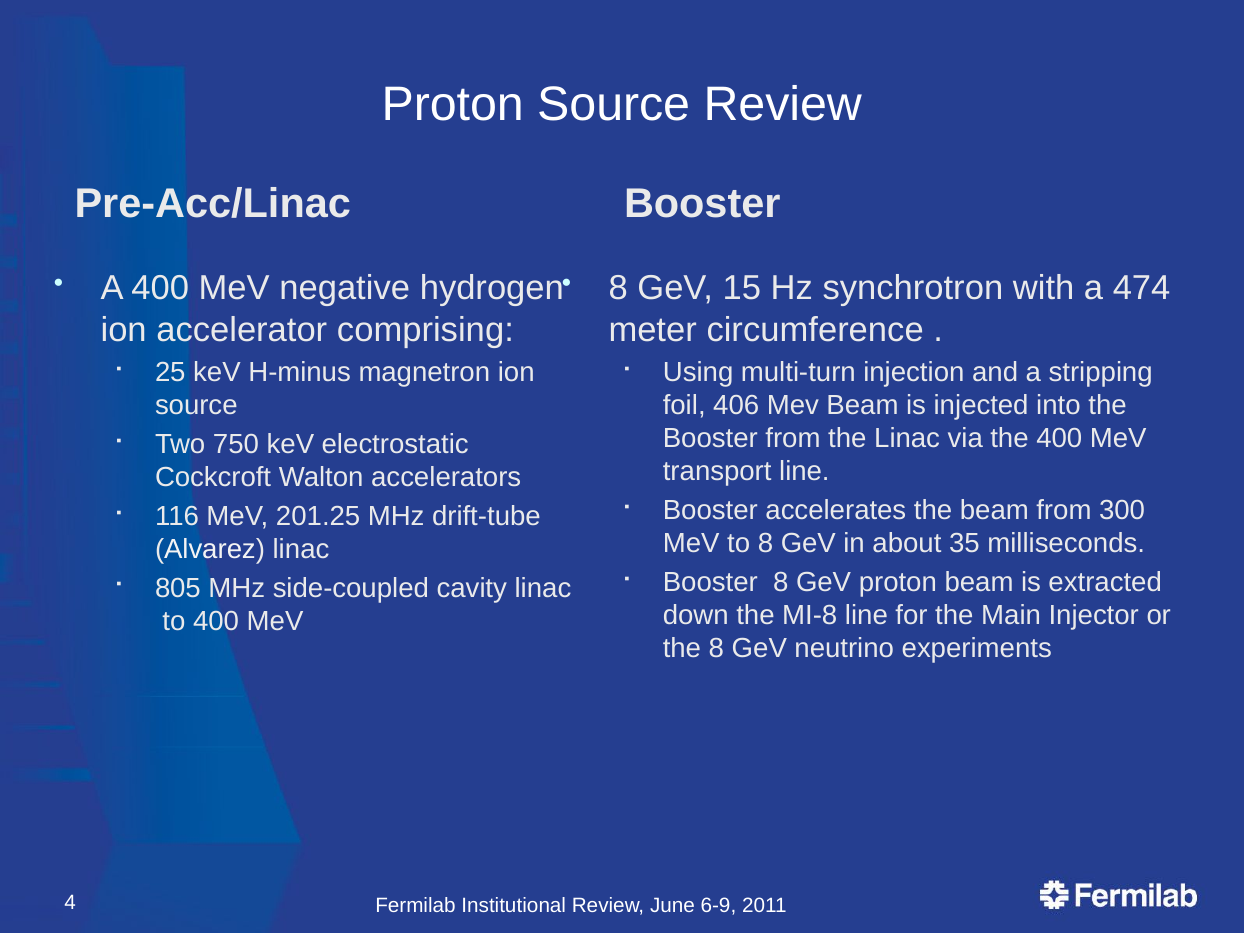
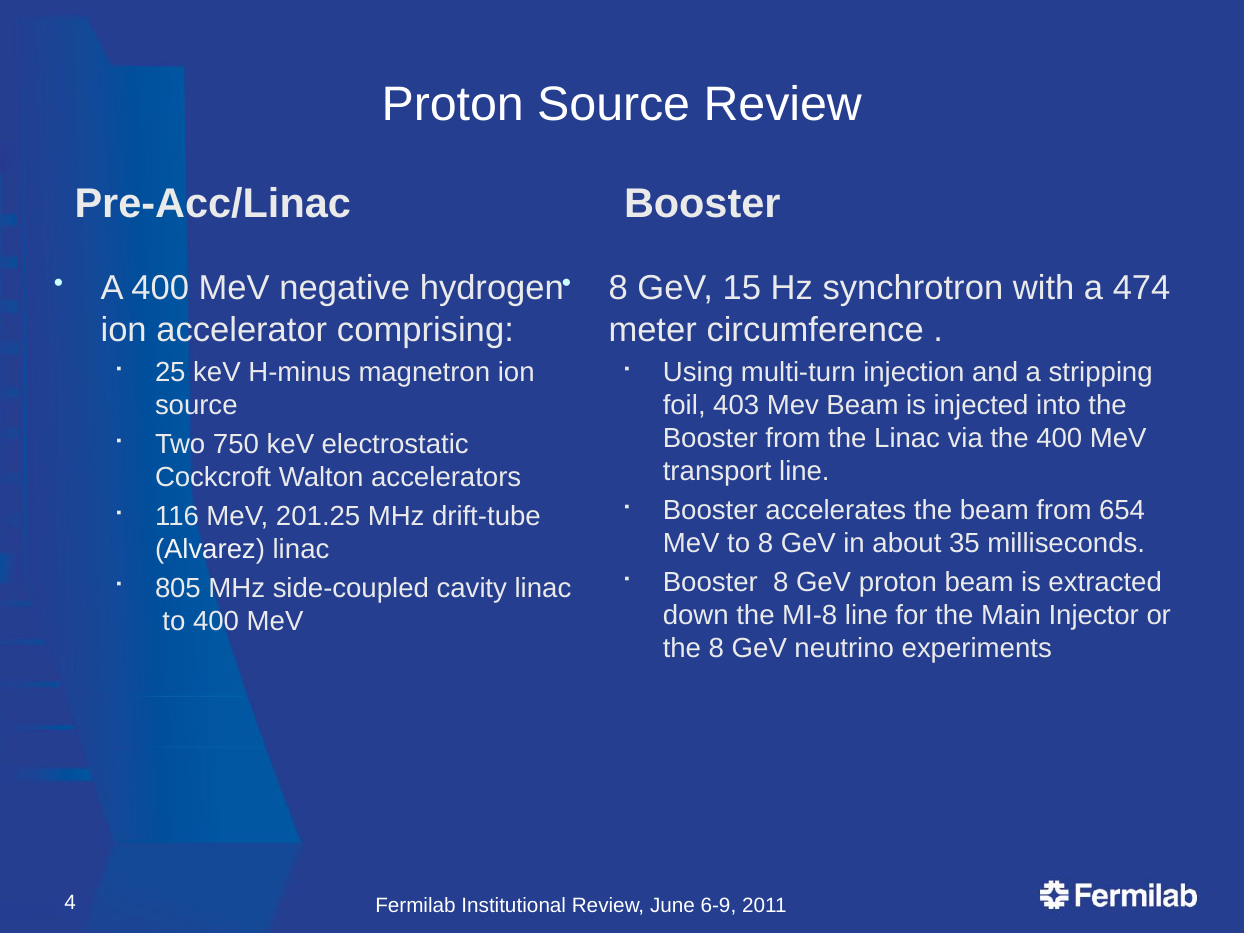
406: 406 -> 403 (736, 406)
300: 300 -> 654 (1122, 511)
